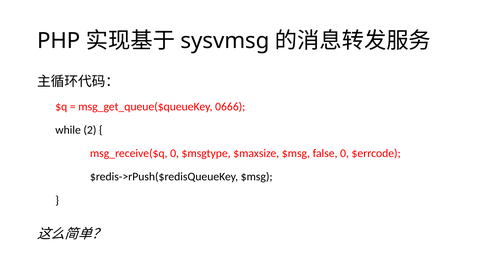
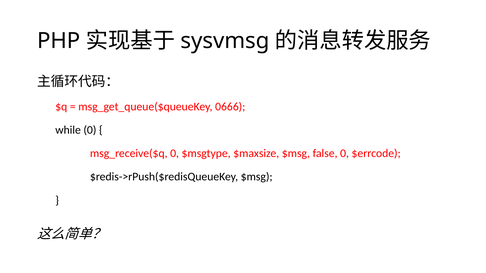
while 2: 2 -> 0 (90, 130)
